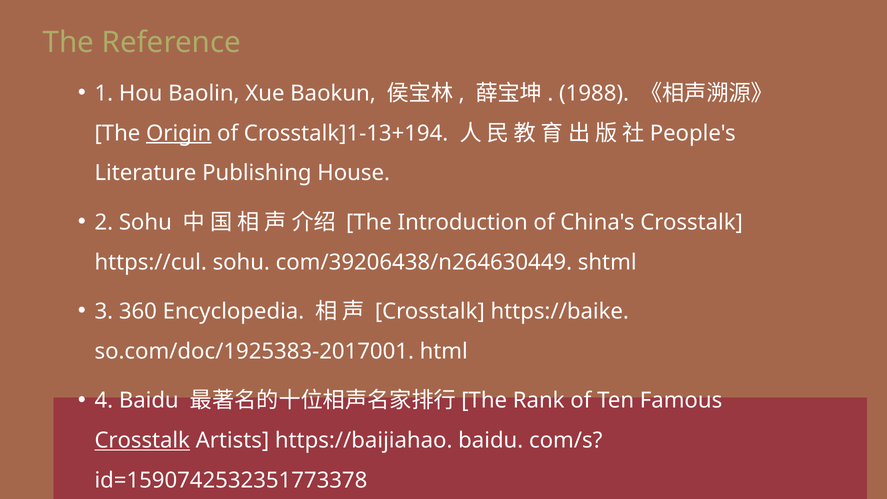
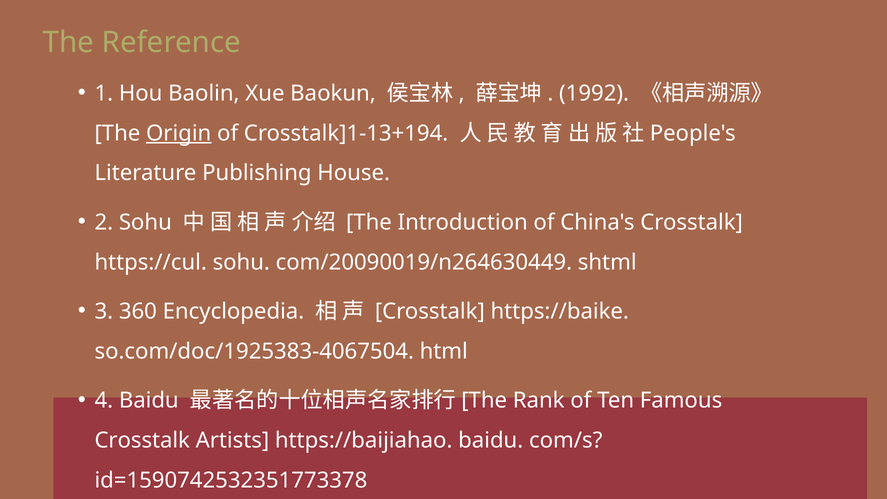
1988: 1988 -> 1992 (594, 93)
com/39206438/n264630449: com/39206438/n264630449 -> com/20090019/n264630449 (424, 262)
so.com/doc/1925383-2017001: so.com/doc/1925383-2017001 -> so.com/doc/1925383-4067504 (254, 351)
Crosstalk underline: present -> none (142, 440)
